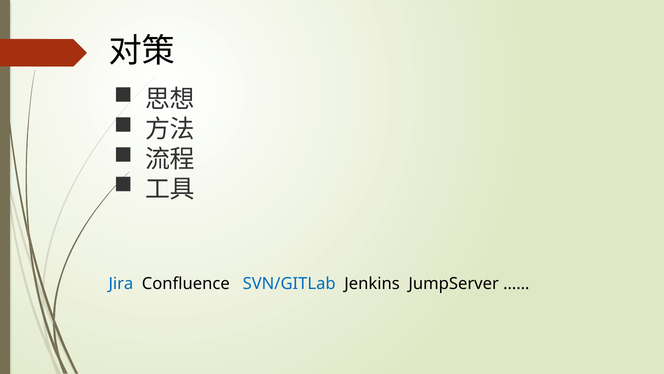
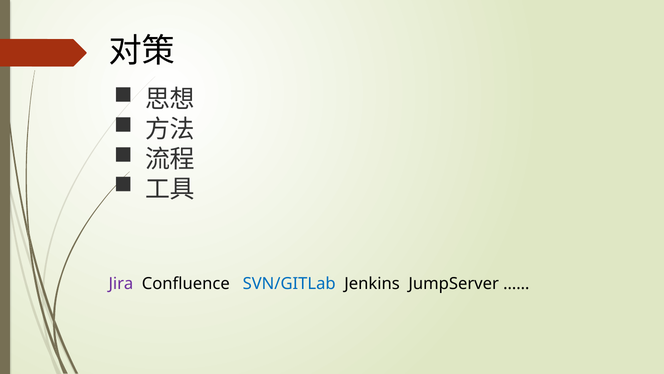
Jira colour: blue -> purple (121, 283)
